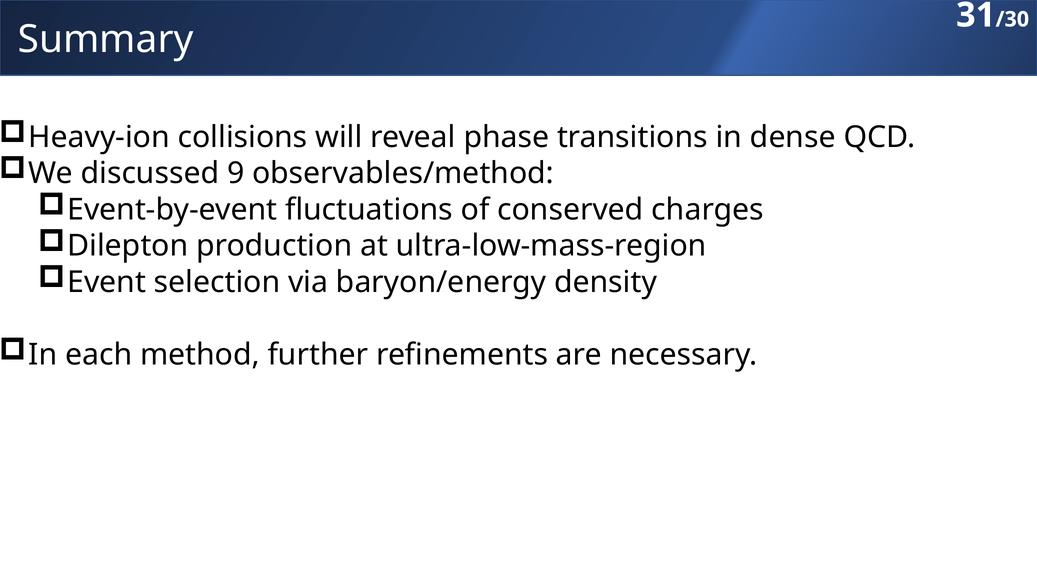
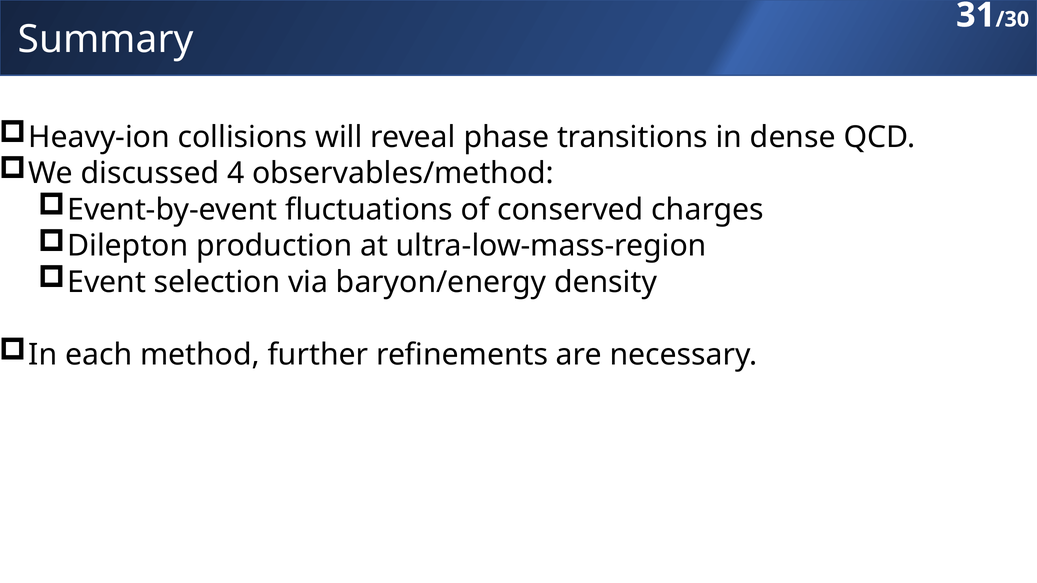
9: 9 -> 4 (236, 173)
